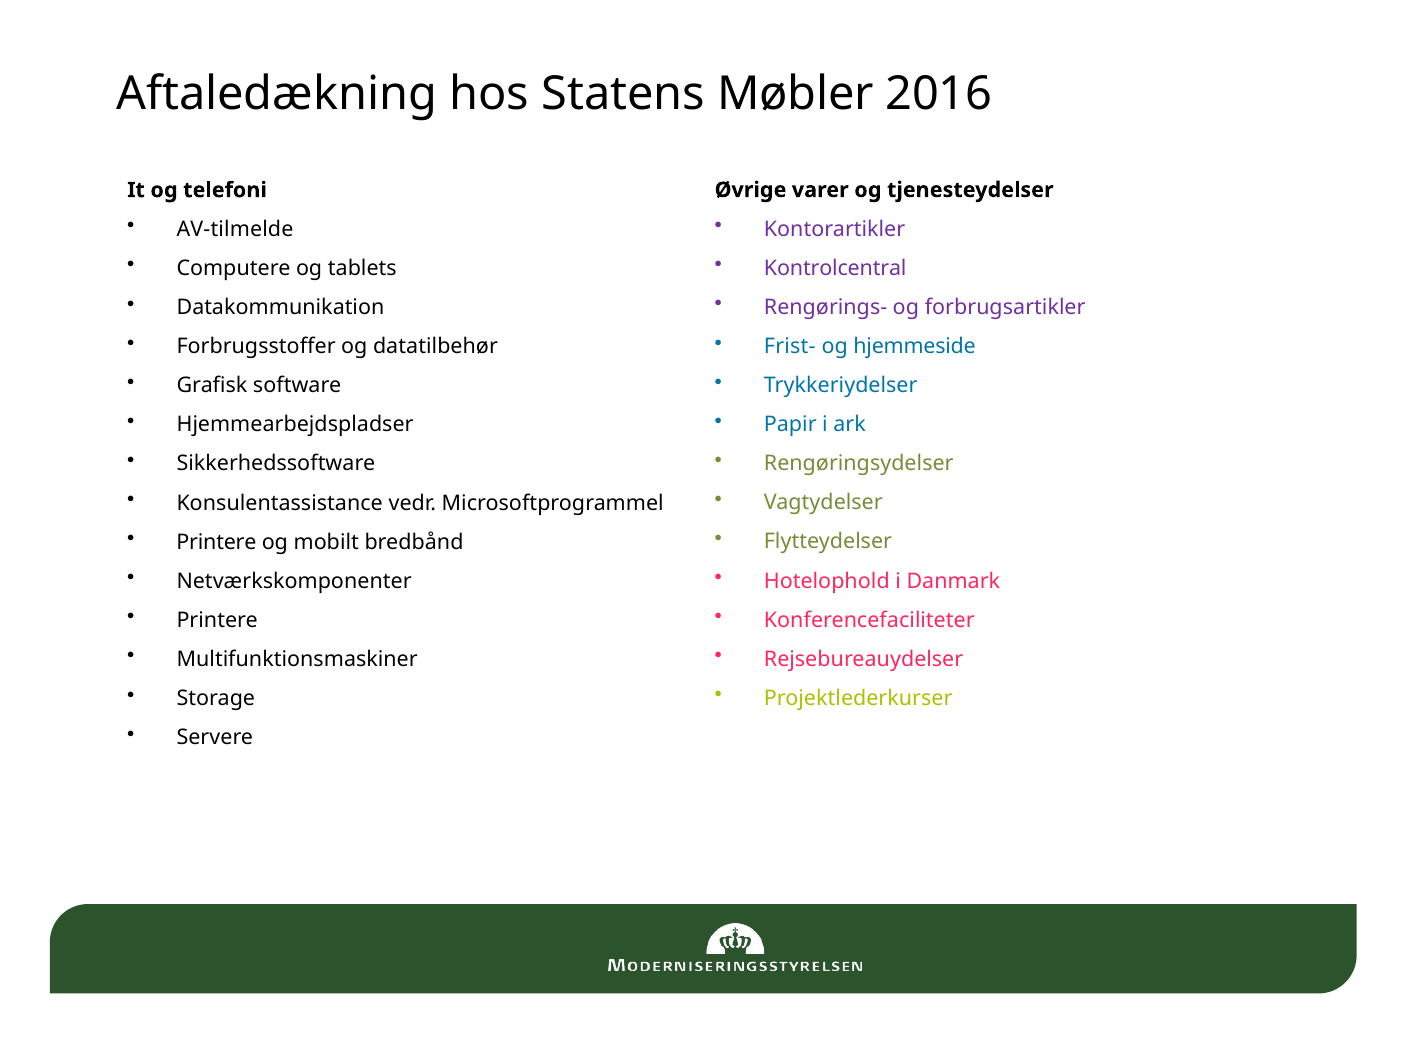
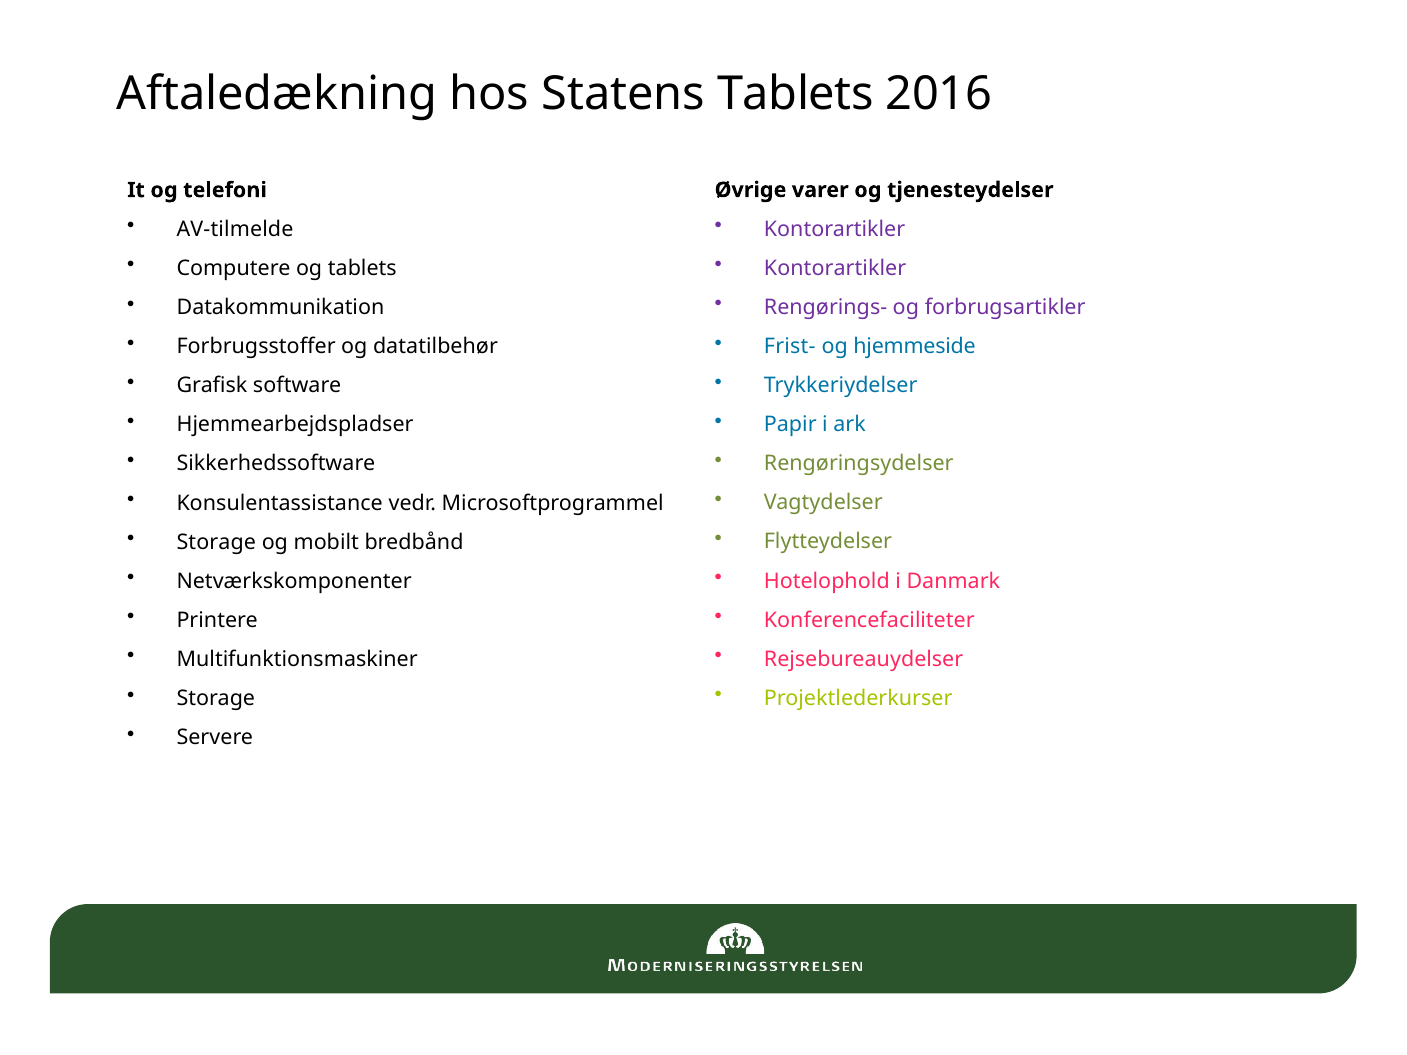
Statens Møbler: Møbler -> Tablets (796, 94)
Kontrolcentral: Kontrolcentral -> Kontorartikler (835, 268)
Printere: Printere -> Storage (216, 542)
